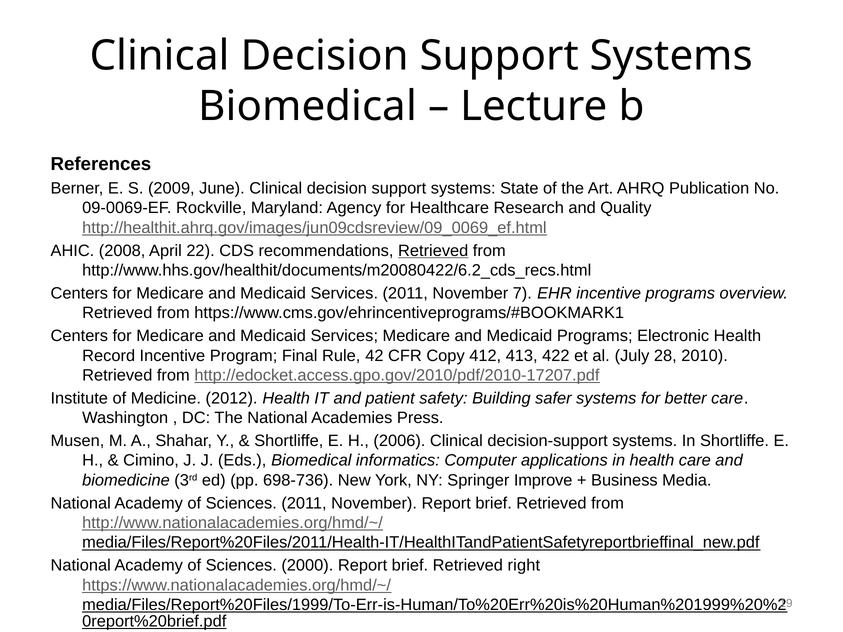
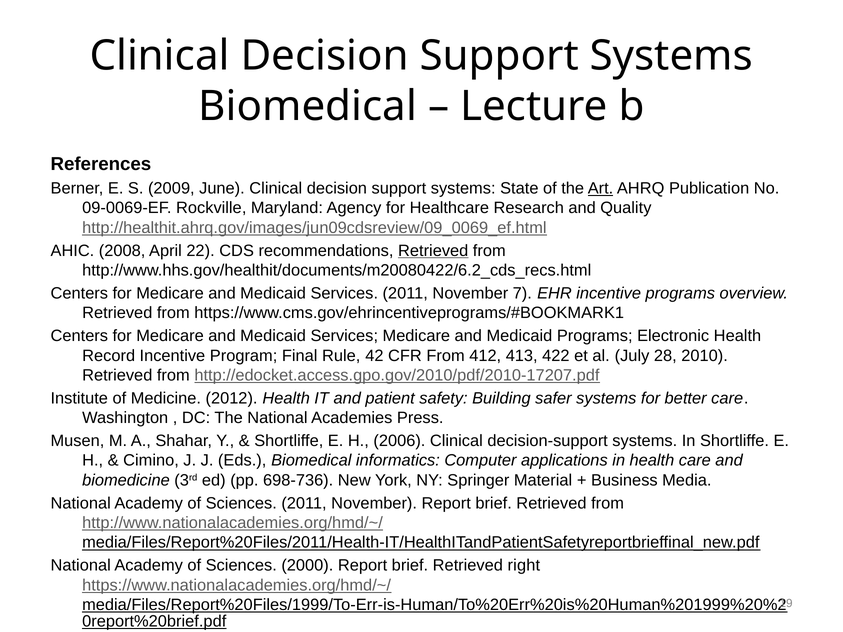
Art underline: none -> present (600, 188)
CFR Copy: Copy -> From (446, 356)
Improve: Improve -> Material (543, 480)
